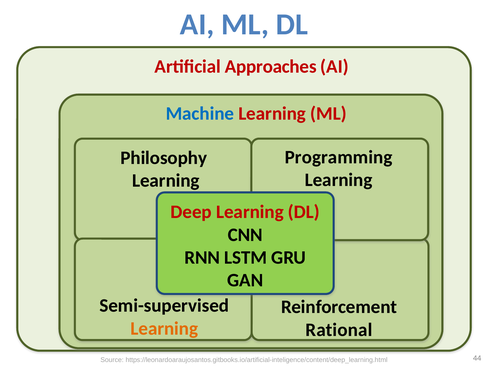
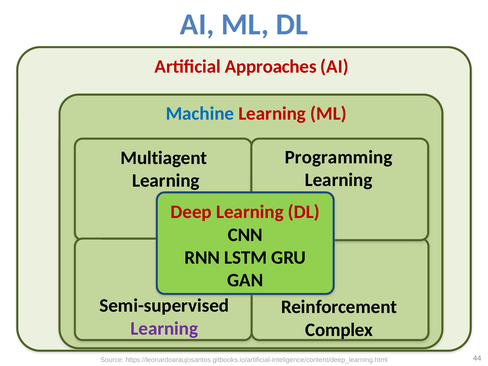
Philosophy: Philosophy -> Multiagent (164, 158)
Learning colour: orange -> purple (164, 328)
Rational: Rational -> Complex (339, 330)
